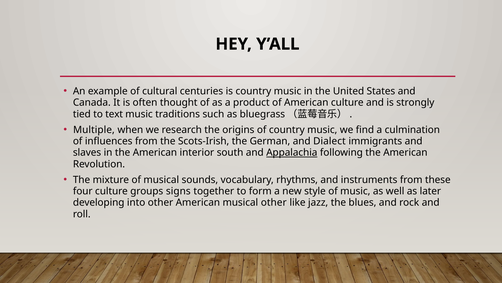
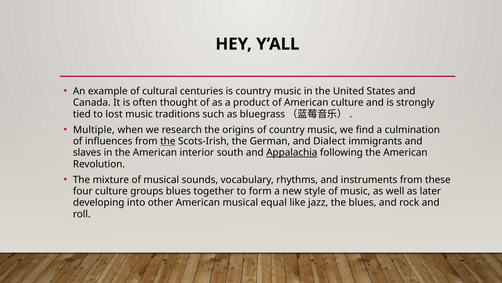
text: text -> lost (114, 114)
the underline: none -> present (168, 141)
groups signs: signs -> blues (178, 191)
musical other: other -> equal (274, 202)
